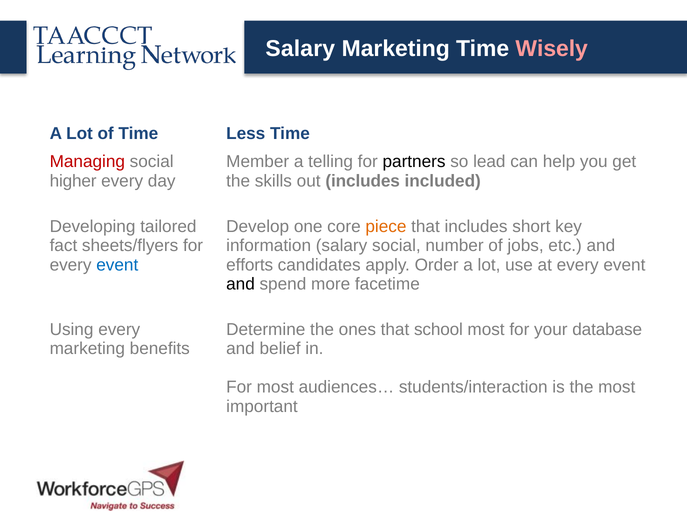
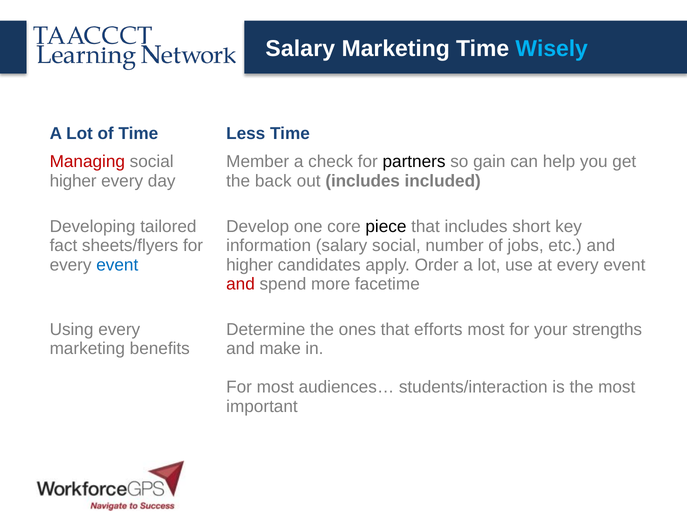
Wisely colour: pink -> light blue (552, 49)
telling: telling -> check (331, 161)
lead: lead -> gain (489, 161)
skills: skills -> back (273, 181)
piece colour: orange -> black (386, 226)
efforts: efforts -> higher (250, 264)
and colour: black -> red (241, 284)
school: school -> efforts (438, 329)
database: database -> strengths (607, 329)
belief: belief -> make (280, 348)
